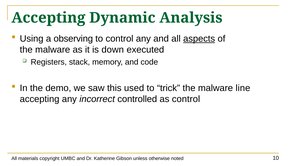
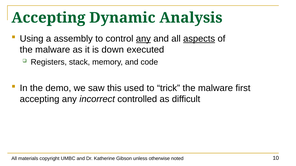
observing: observing -> assembly (73, 39)
any underline: none -> present (143, 39)
line: line -> first (243, 88)
as control: control -> difficult (186, 99)
